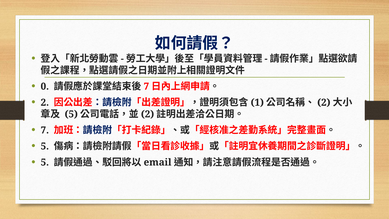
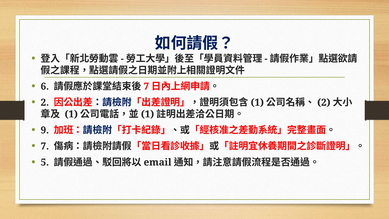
0: 0 -> 6 (45, 86)
5: 5 -> 1 (71, 114)
2: 2 -> 1 (148, 114)
7: 7 -> 9 (45, 130)
5: 5 -> 7 (45, 146)
